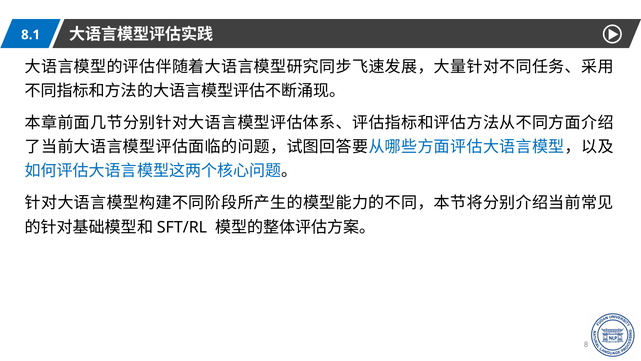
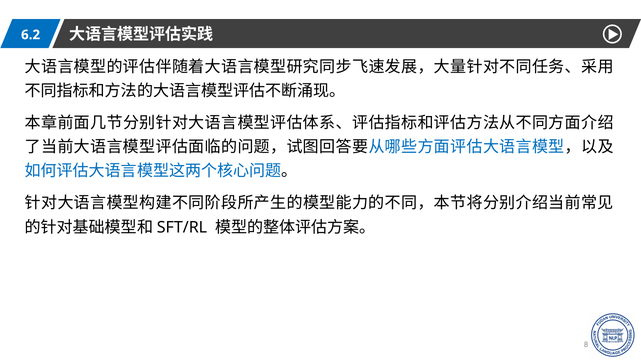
8.1: 8.1 -> 6.2 (31, 35)
